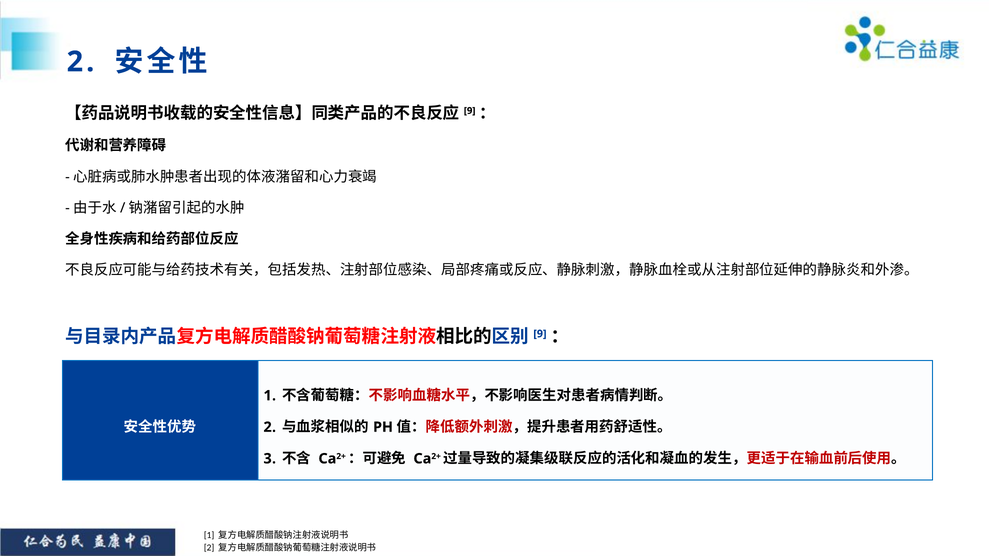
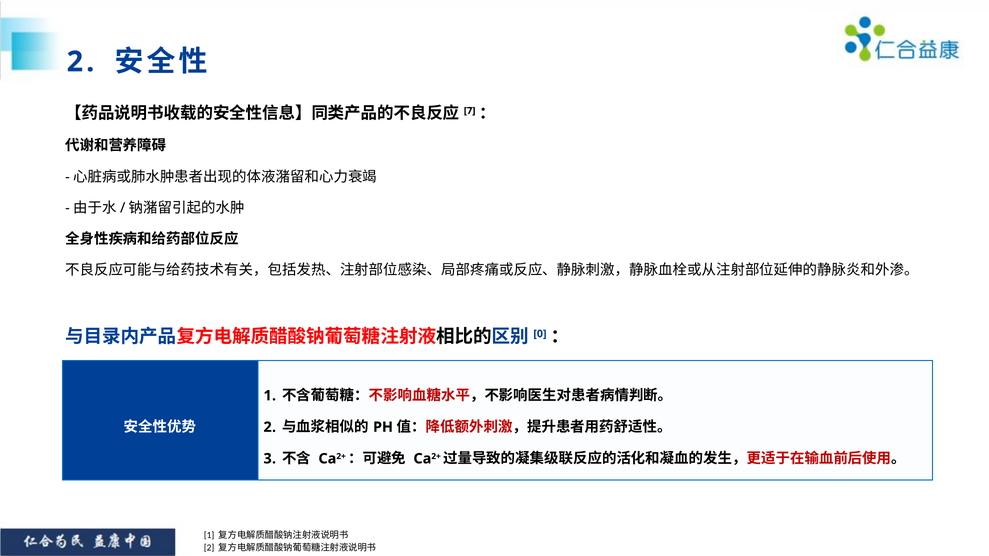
9: 9 -> 7 (470, 111)
9: 9 -> 0 (540, 334)
